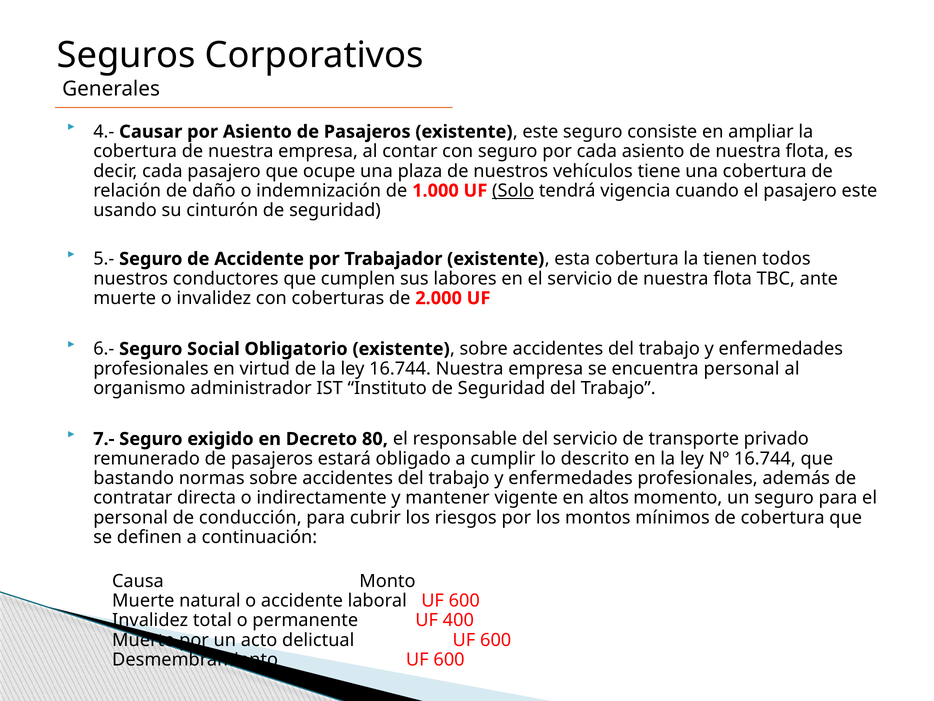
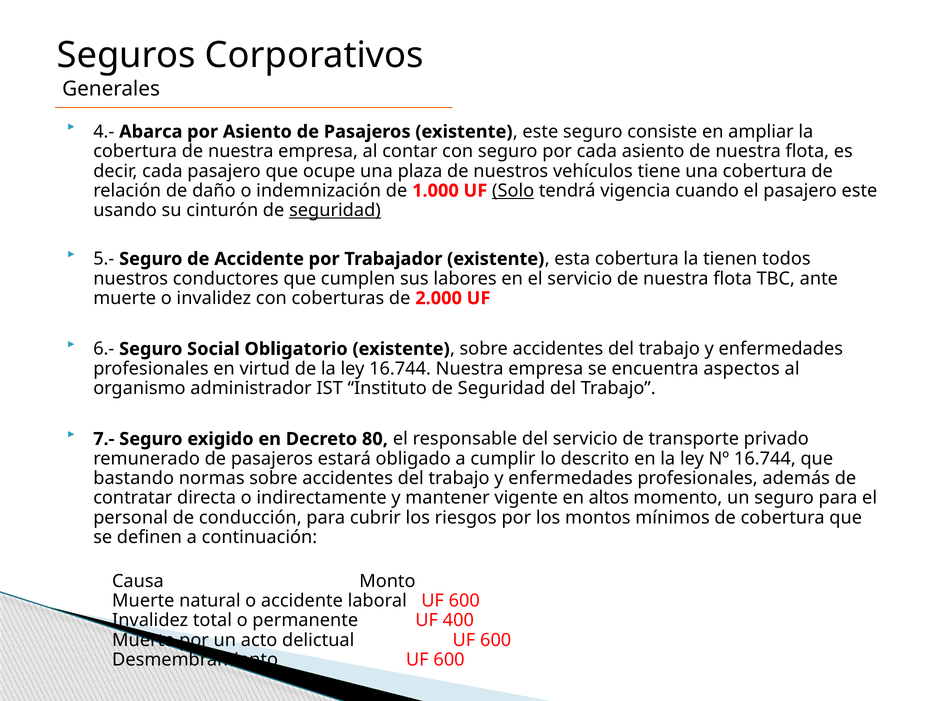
Causar: Causar -> Abarca (151, 132)
seguridad underline: none -> present (335, 210)
encuentra personal: personal -> aspectos (742, 368)
